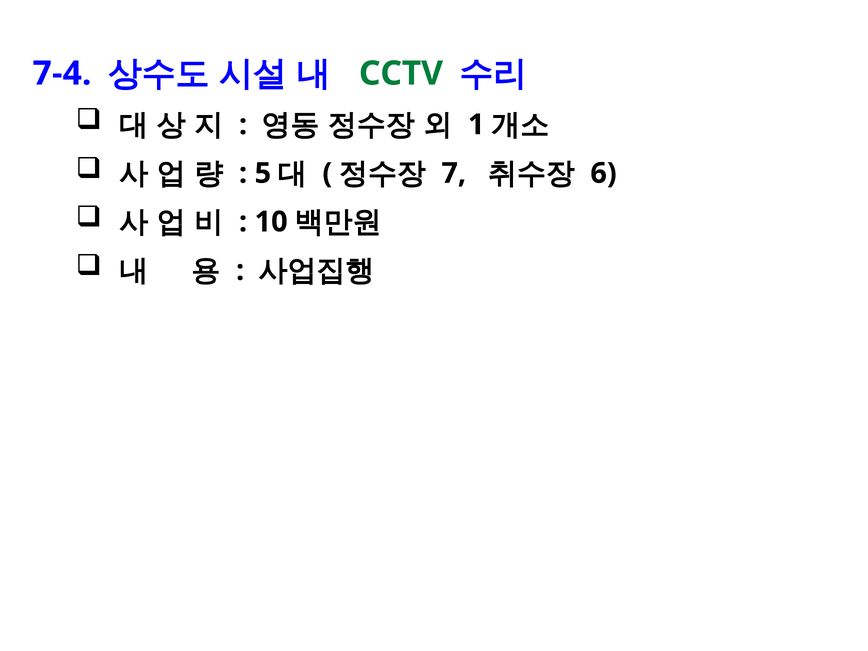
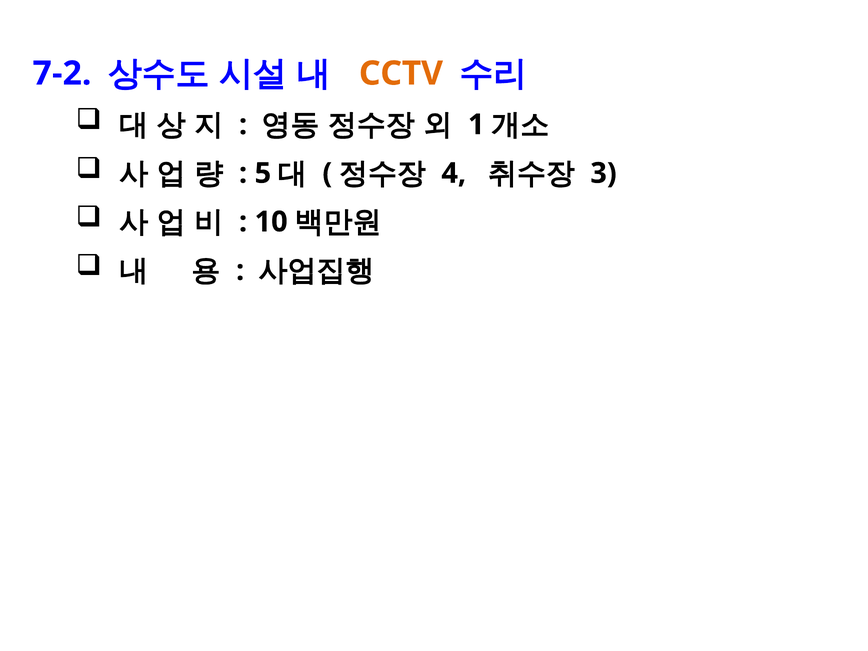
7-4: 7-4 -> 7-2 (62, 73)
CCTV colour: green -> orange (401, 73)
7: 7 -> 4 (454, 173)
6: 6 -> 3 (604, 173)
